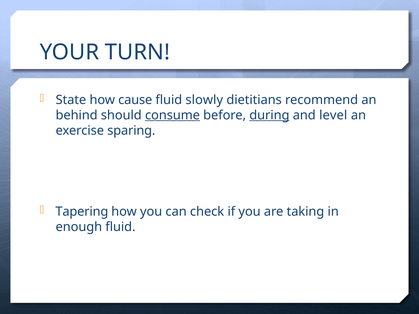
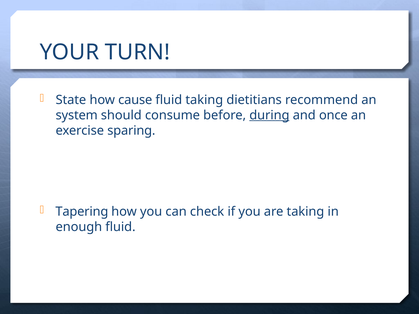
fluid slowly: slowly -> taking (204, 100)
behind: behind -> system (77, 115)
consume underline: present -> none (172, 115)
level: level -> once (333, 115)
